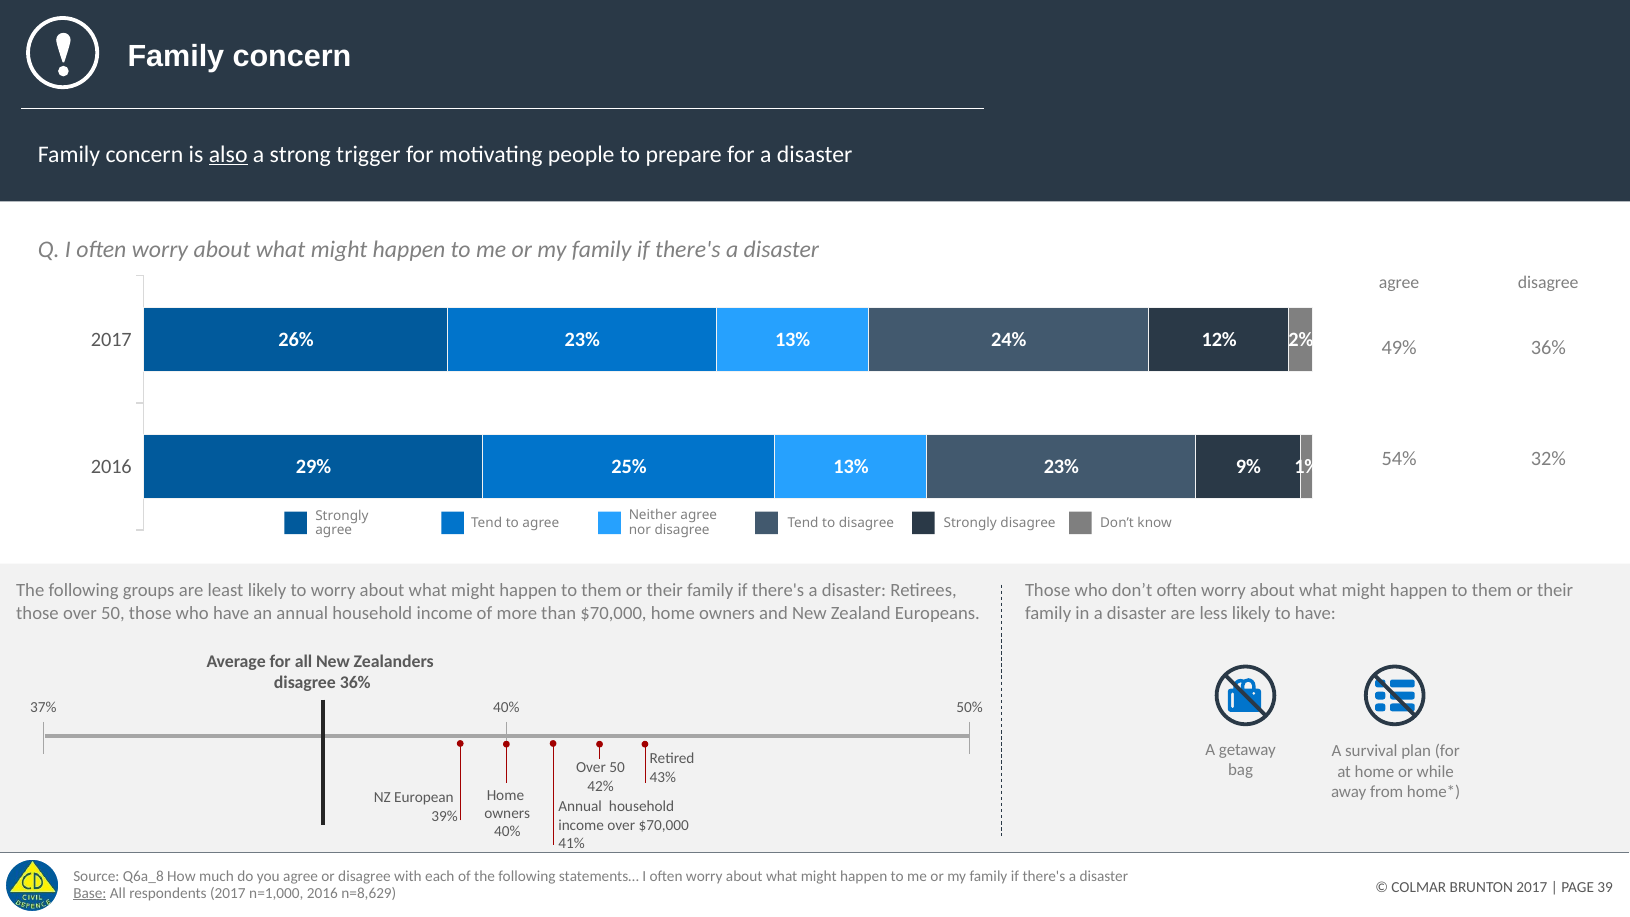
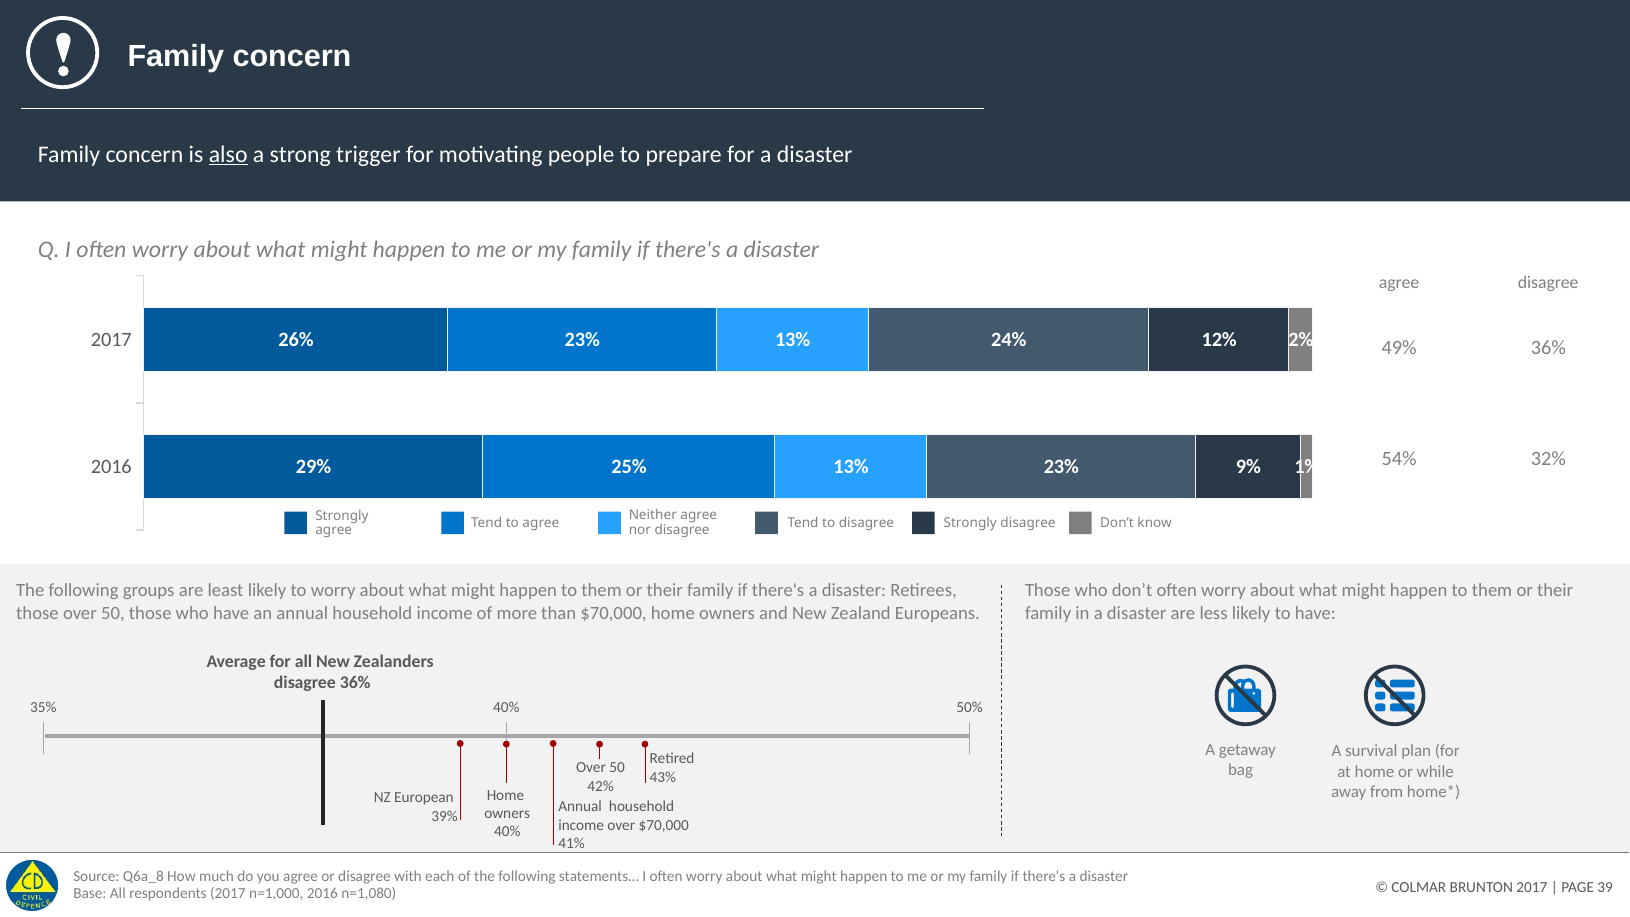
37%: 37% -> 35% (43, 707)
Base underline: present -> none (90, 893)
n=8,629: n=8,629 -> n=1,080 (369, 893)
